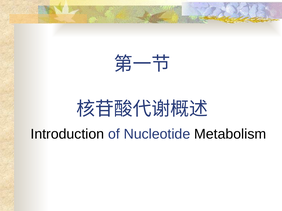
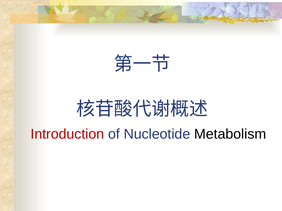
Introduction colour: black -> red (67, 134)
